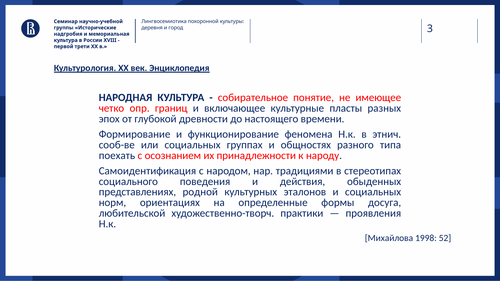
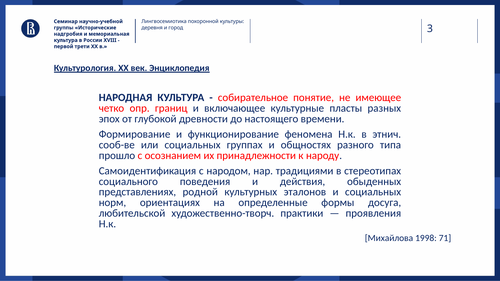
поехать: поехать -> прошло (117, 156)
52: 52 -> 71 (445, 238)
